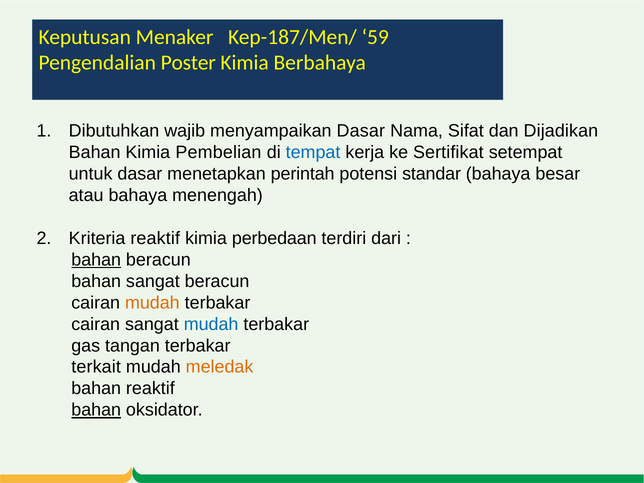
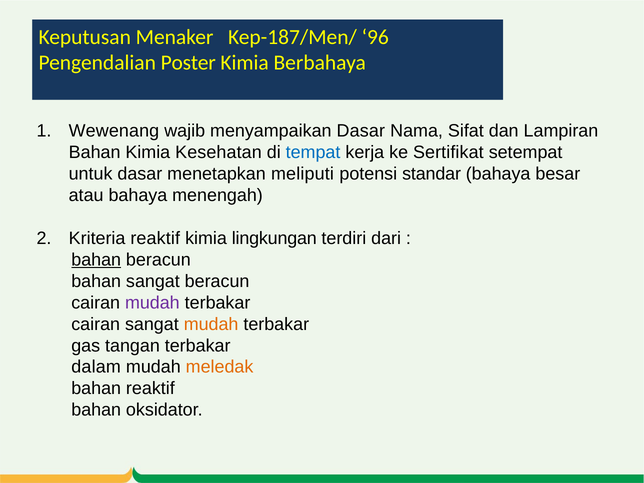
59: 59 -> 96 (375, 37)
Dibutuhkan: Dibutuhkan -> Wewenang (114, 131)
Dijadikan: Dijadikan -> Lampiran (561, 131)
Pembelian: Pembelian -> Kesehatan (218, 152)
perintah: perintah -> meliputi (302, 174)
perbedaan: perbedaan -> lingkungan (274, 238)
mudah colour: orange -> purple (152, 303)
mudah colour: blue -> orange (211, 324)
terkait: terkait -> dalam (96, 367)
bahan underline: present -> none (96, 410)
